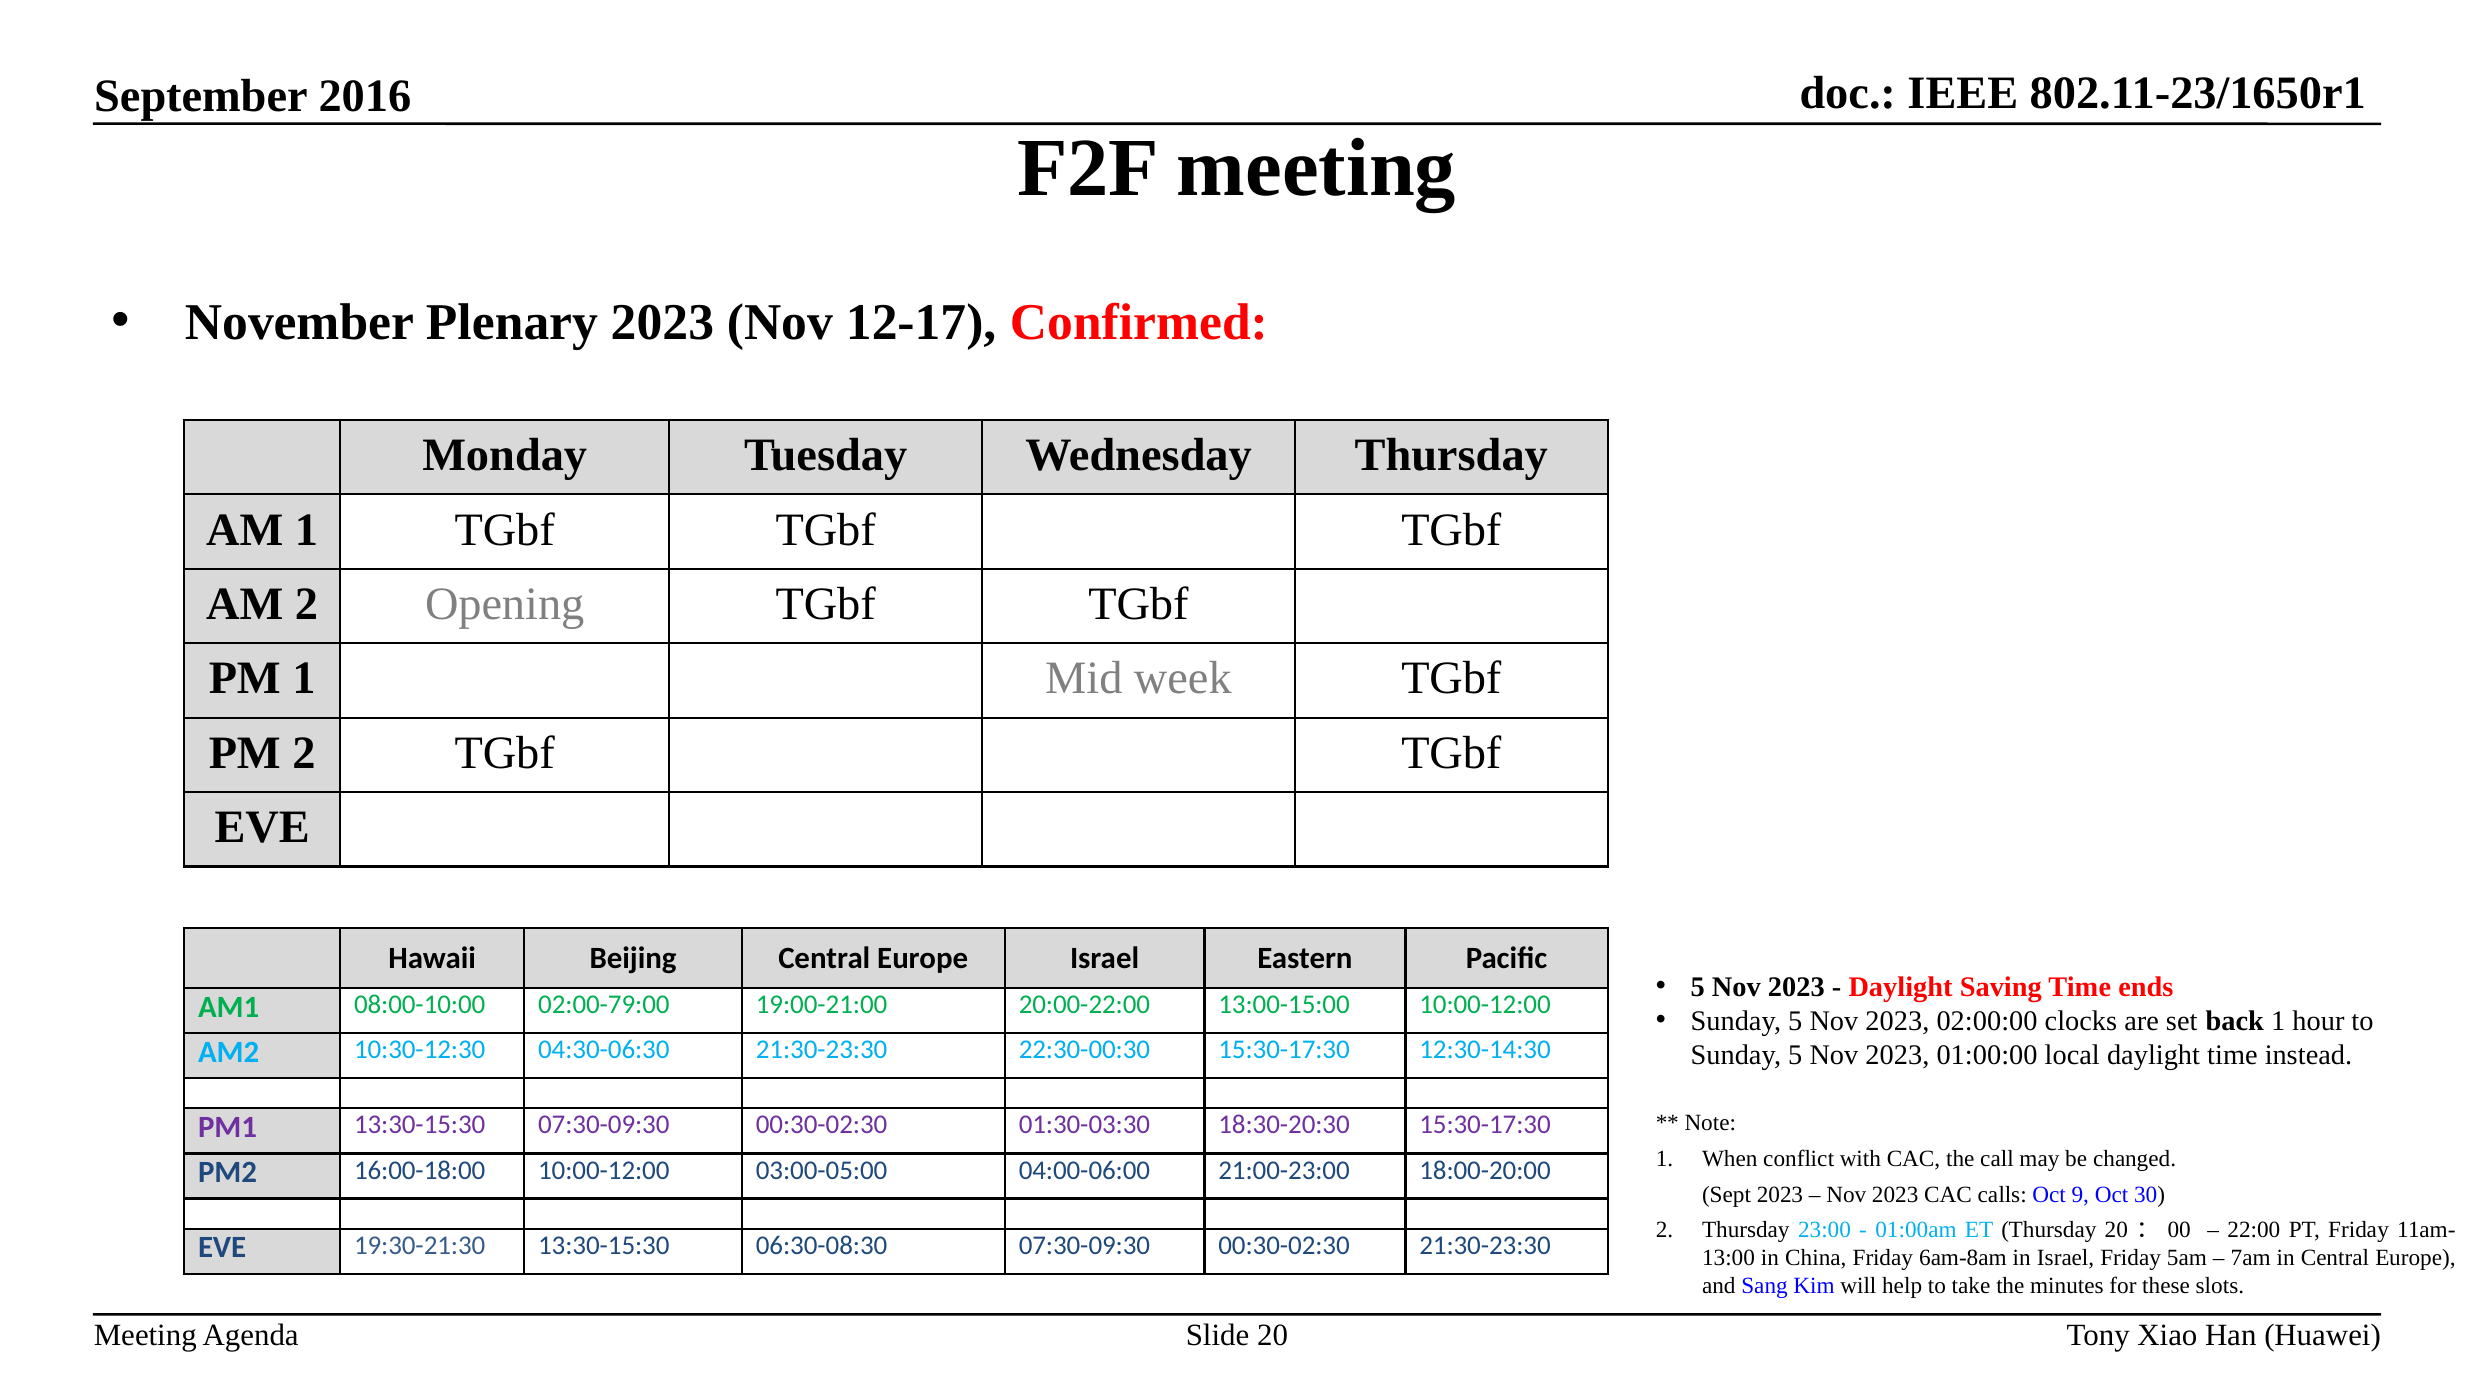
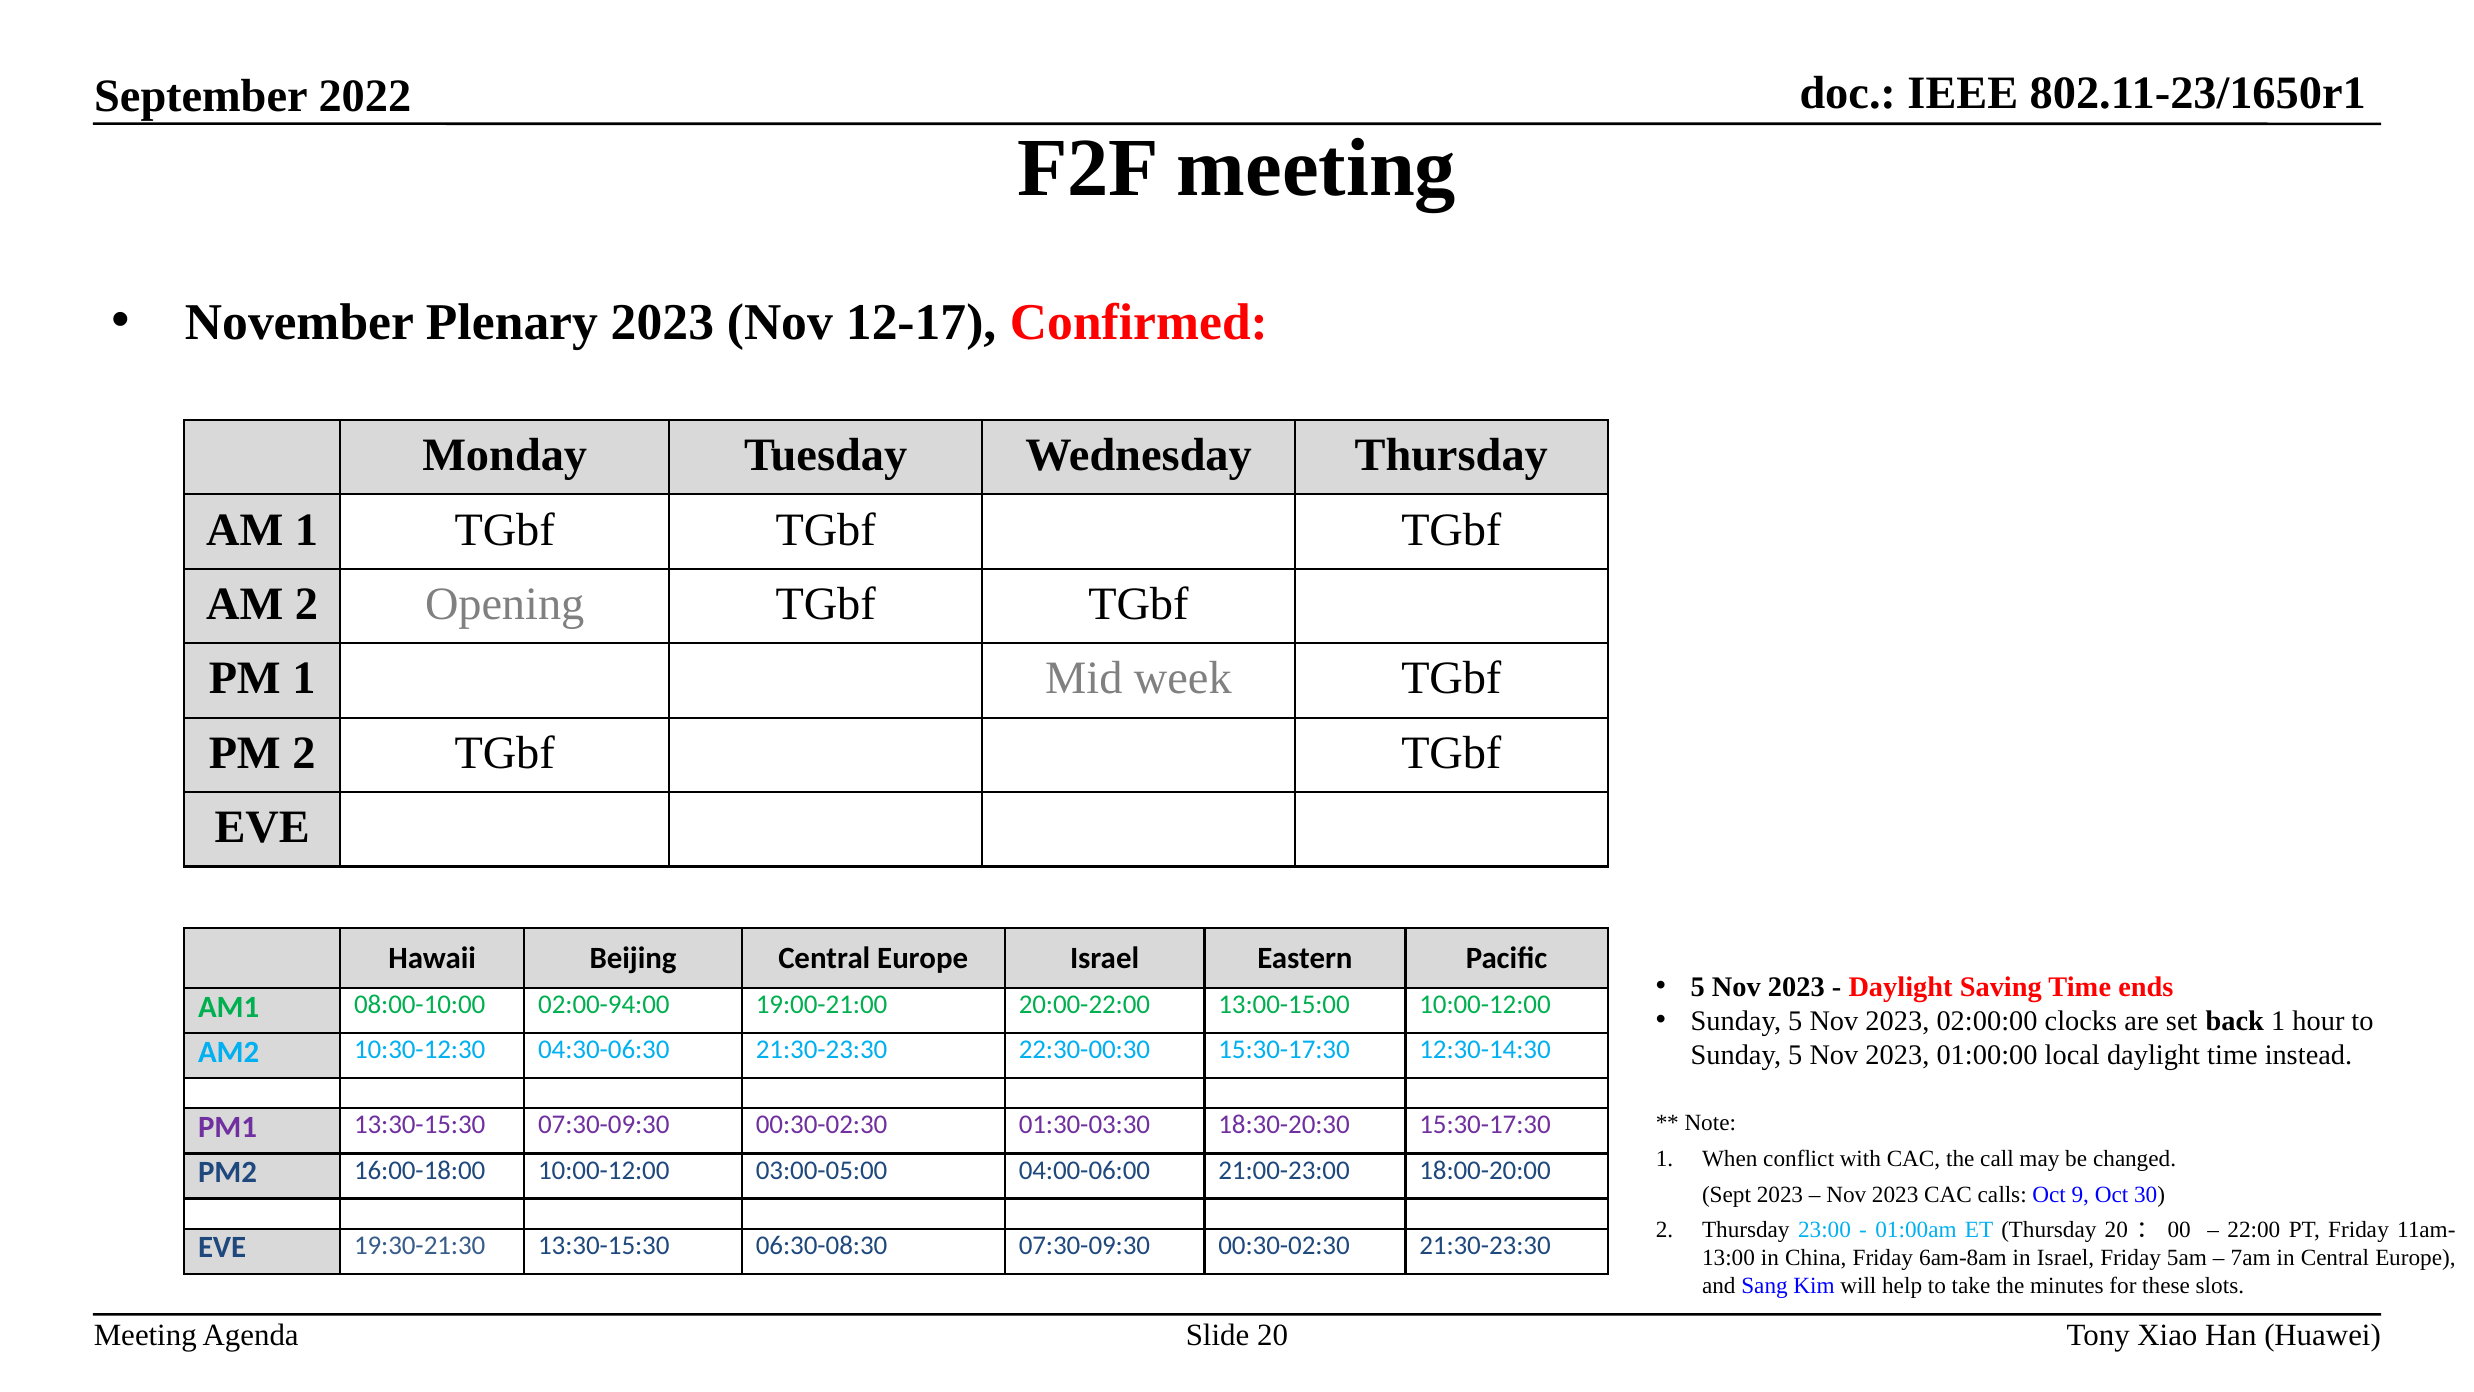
2016: 2016 -> 2022 (365, 96)
02:00-79:00: 02:00-79:00 -> 02:00-94:00 (604, 1005)
